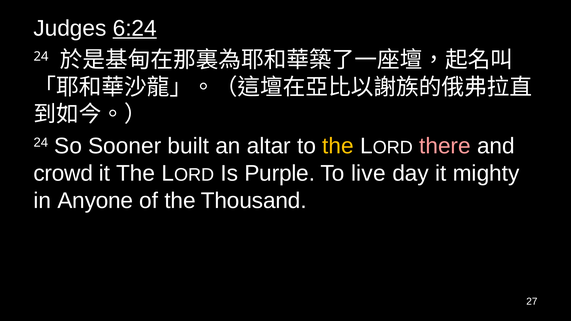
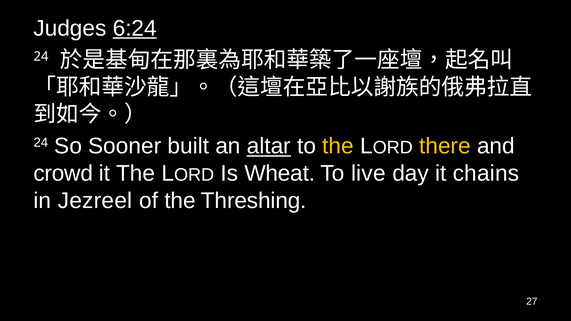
altar underline: none -> present (269, 146)
there colour: pink -> yellow (445, 146)
Purple: Purple -> Wheat (280, 173)
mighty: mighty -> chains (486, 173)
Anyone: Anyone -> Jezreel (95, 201)
Thousand: Thousand -> Threshing (254, 201)
